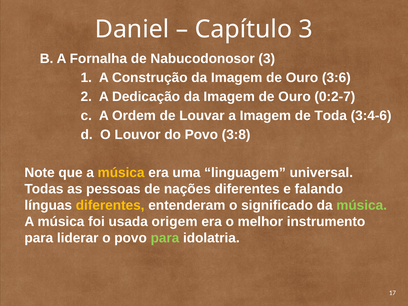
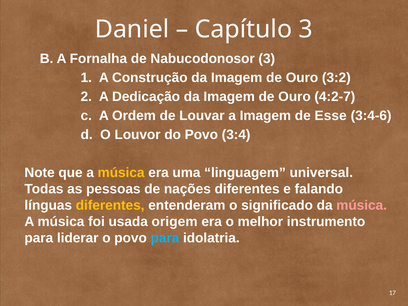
3:6: 3:6 -> 3:2 (336, 78)
0:2-7: 0:2-7 -> 4:2-7 (335, 97)
Toda: Toda -> Esse (331, 116)
3:8: 3:8 -> 3:4 (236, 135)
música colour: light green -> pink (362, 205)
para colour: light green -> light blue (165, 238)
